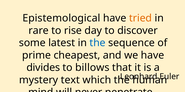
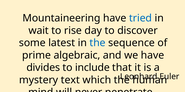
Epistemological: Epistemological -> Mountaineering (61, 18)
tried colour: orange -> blue (140, 18)
rare: rare -> wait (39, 31)
cheapest: cheapest -> algebraic (77, 56)
billows: billows -> include (92, 68)
